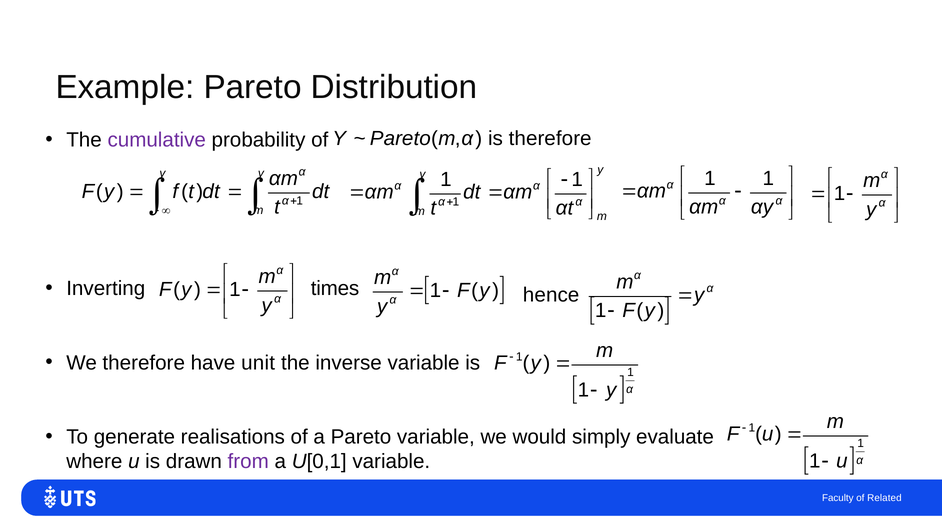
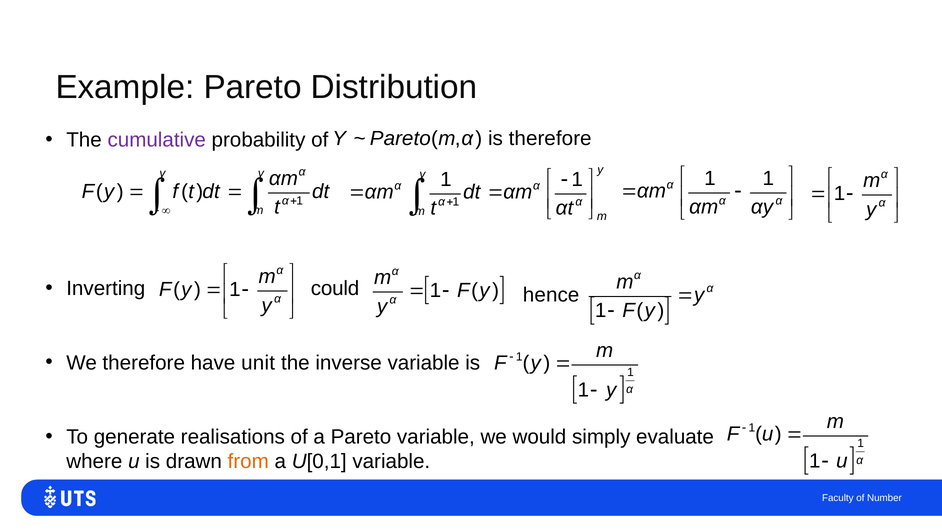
times: times -> could (335, 288)
from colour: purple -> orange (248, 462)
Related: Related -> Number (884, 498)
